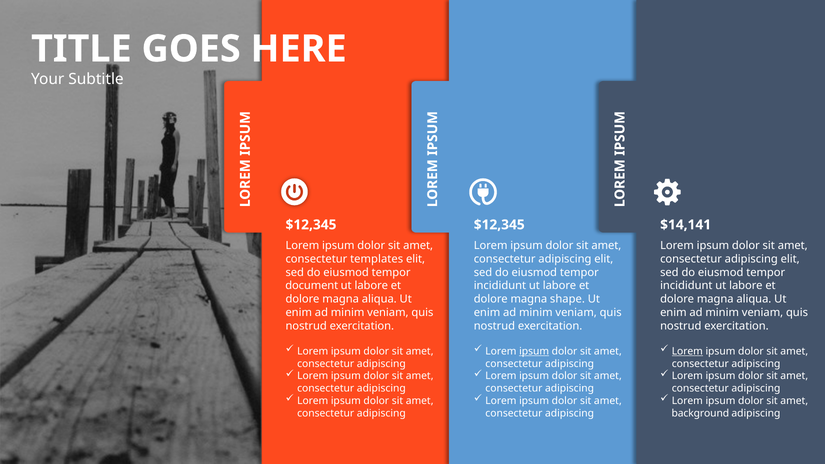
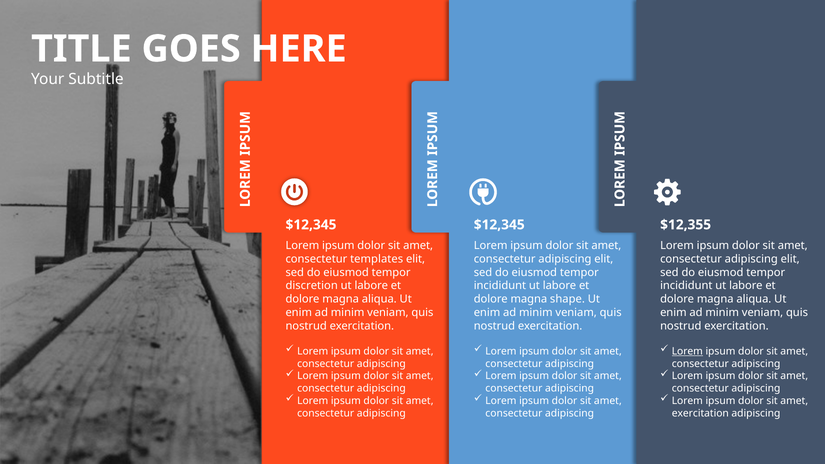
$14,141: $14,141 -> $12,355 (686, 225)
document: document -> discretion (312, 286)
ipsum underline: present -> none (534, 351)
background: background -> exercitation (700, 413)
